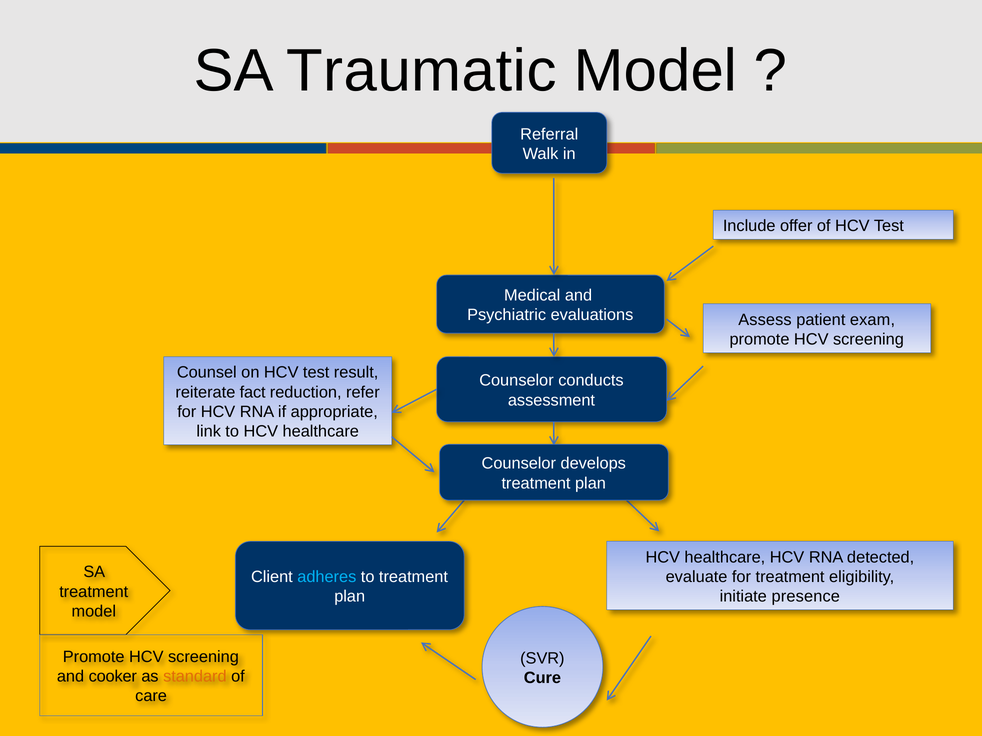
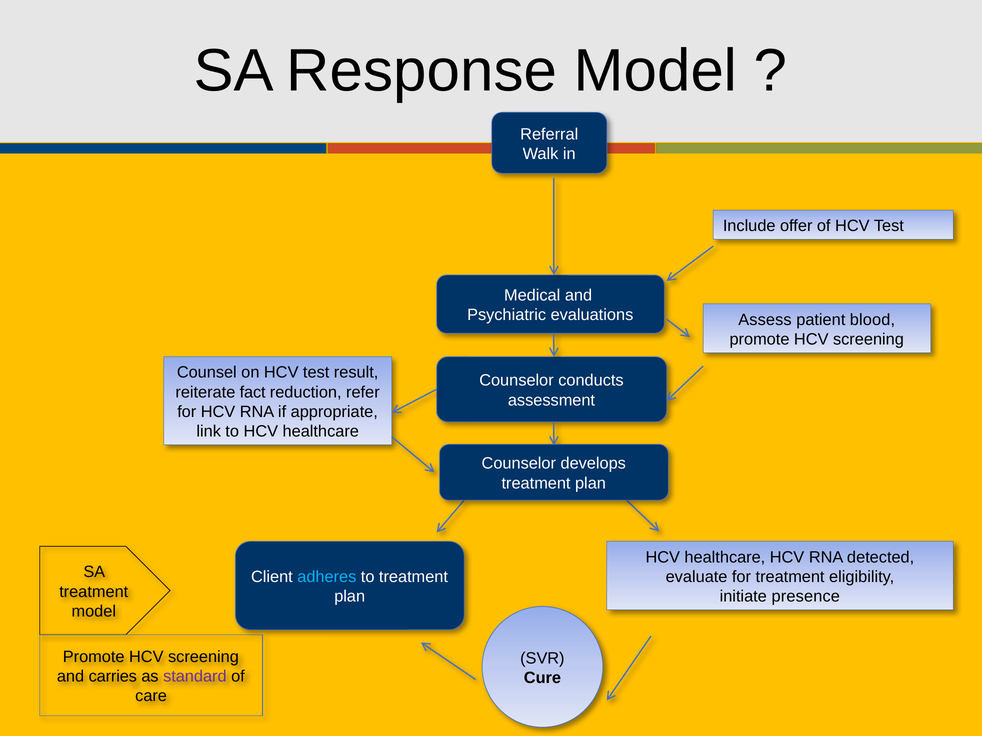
Traumatic: Traumatic -> Response (422, 71)
exam: exam -> blood (872, 320)
cooker: cooker -> carries (113, 677)
standard colour: orange -> purple (195, 677)
